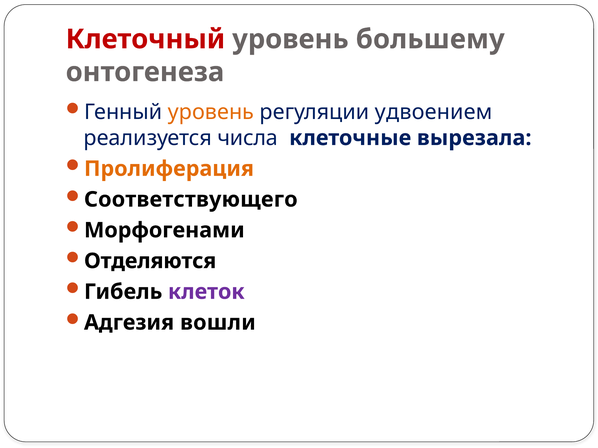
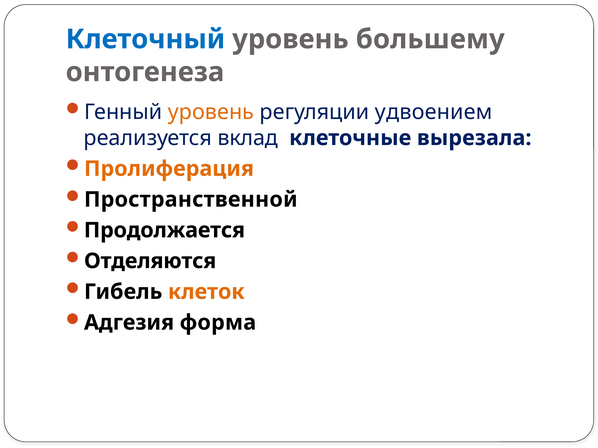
Клеточный colour: red -> blue (145, 39)
числа: числа -> вклад (248, 138)
Соответствующего: Соответствующего -> Пространственной (191, 200)
Морфогенами: Морфогенами -> Продолжается (164, 230)
клеток colour: purple -> orange (206, 292)
вошли: вошли -> форма (218, 323)
